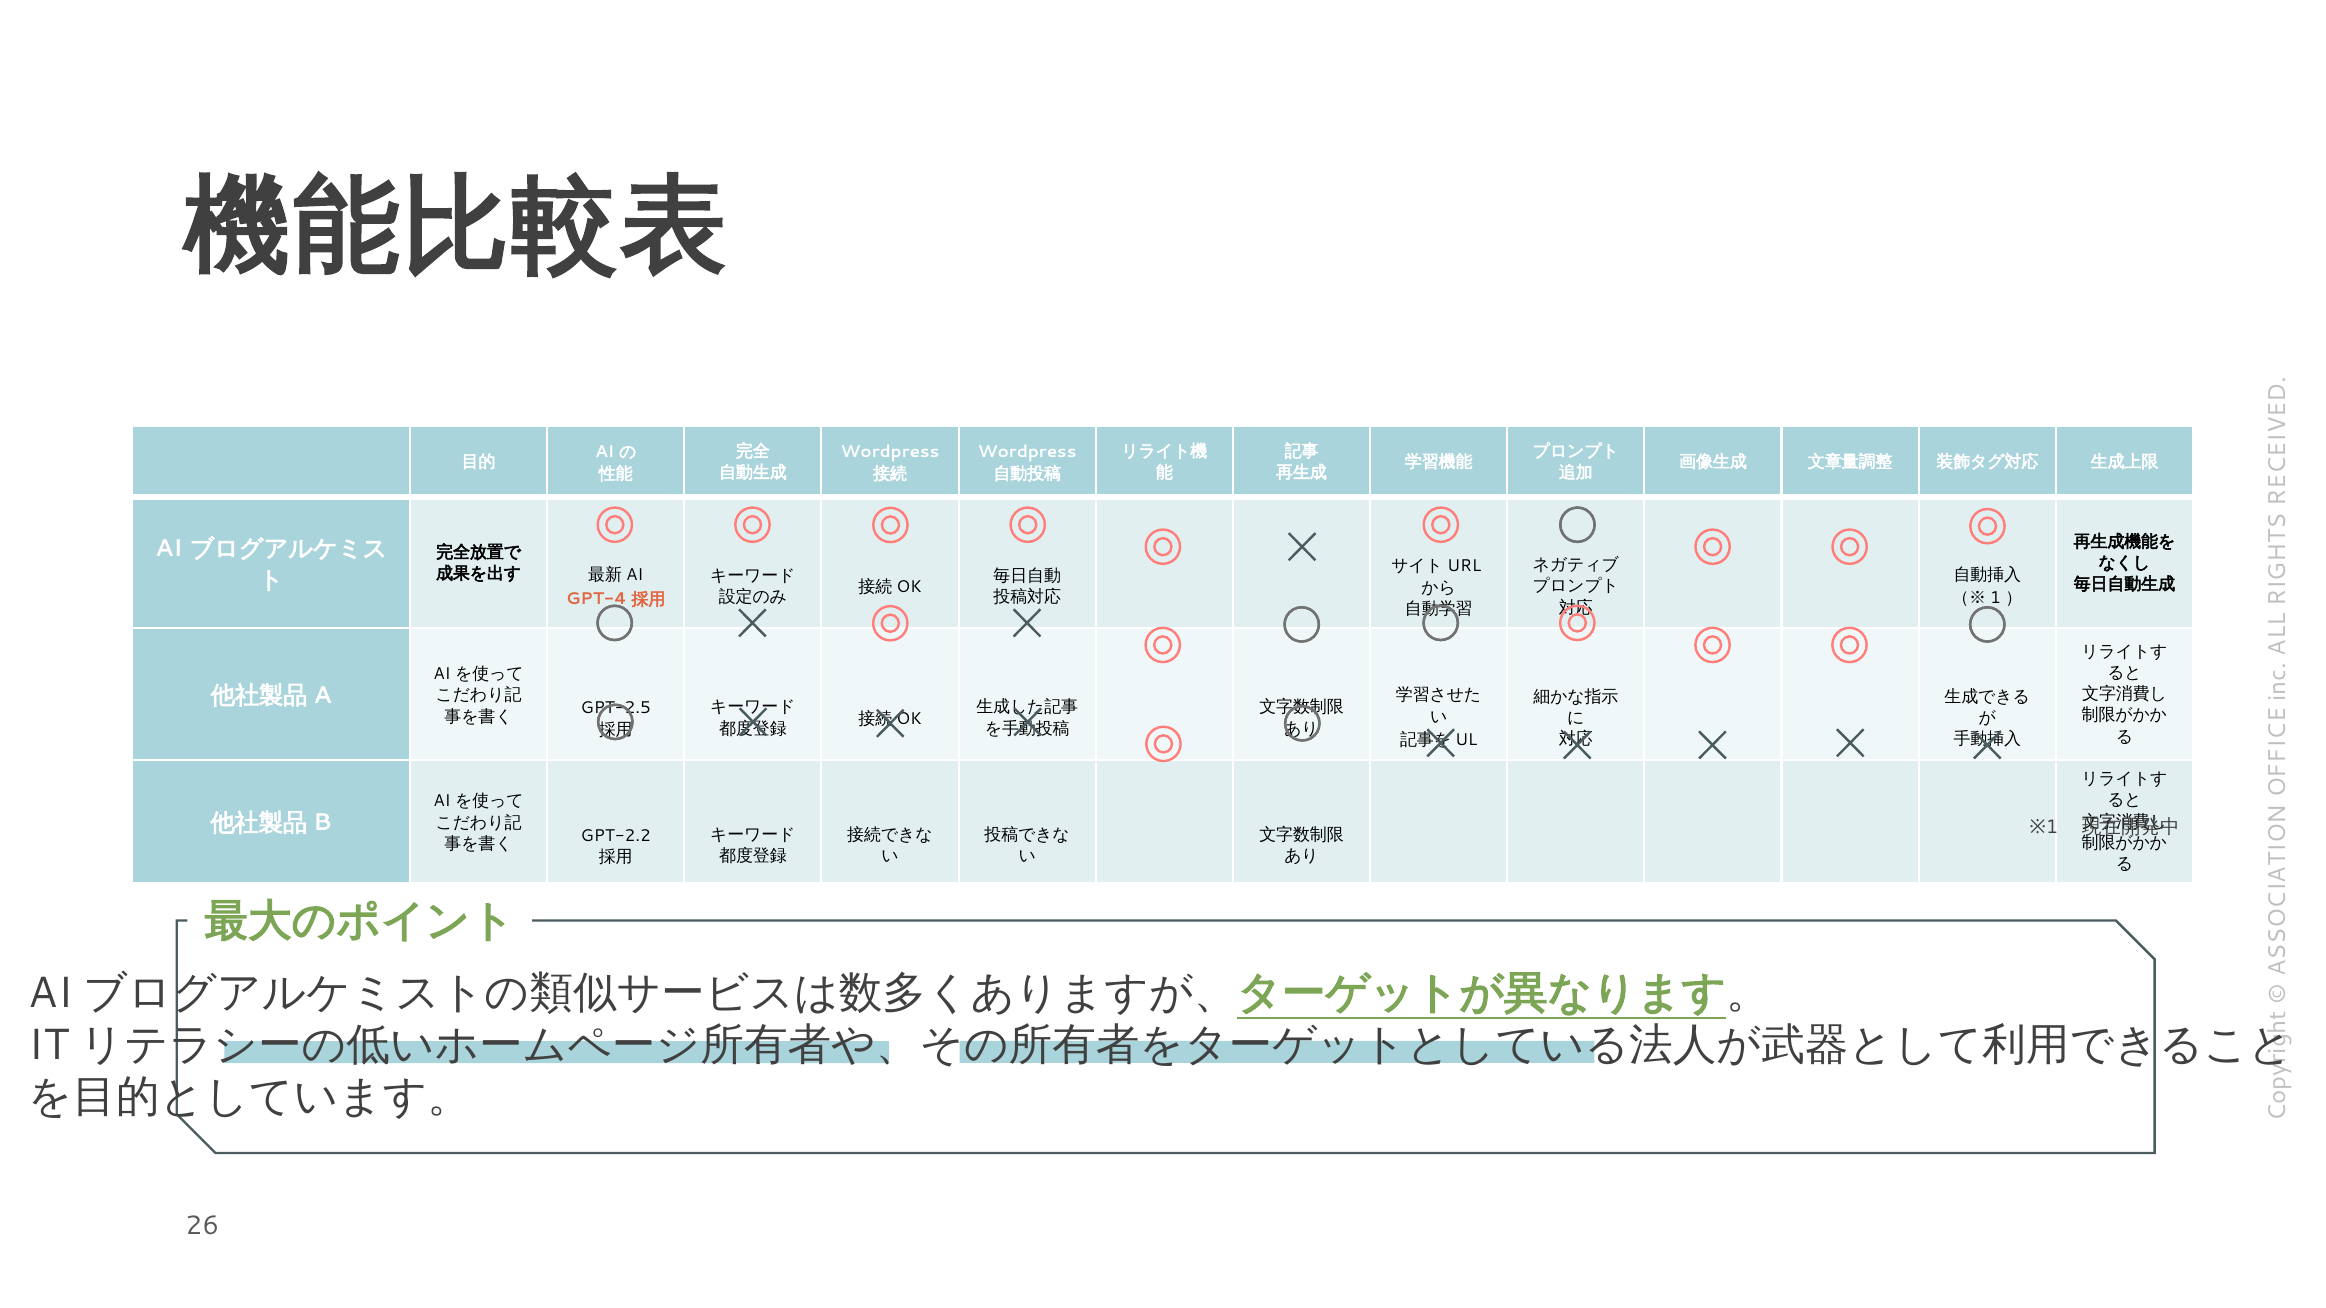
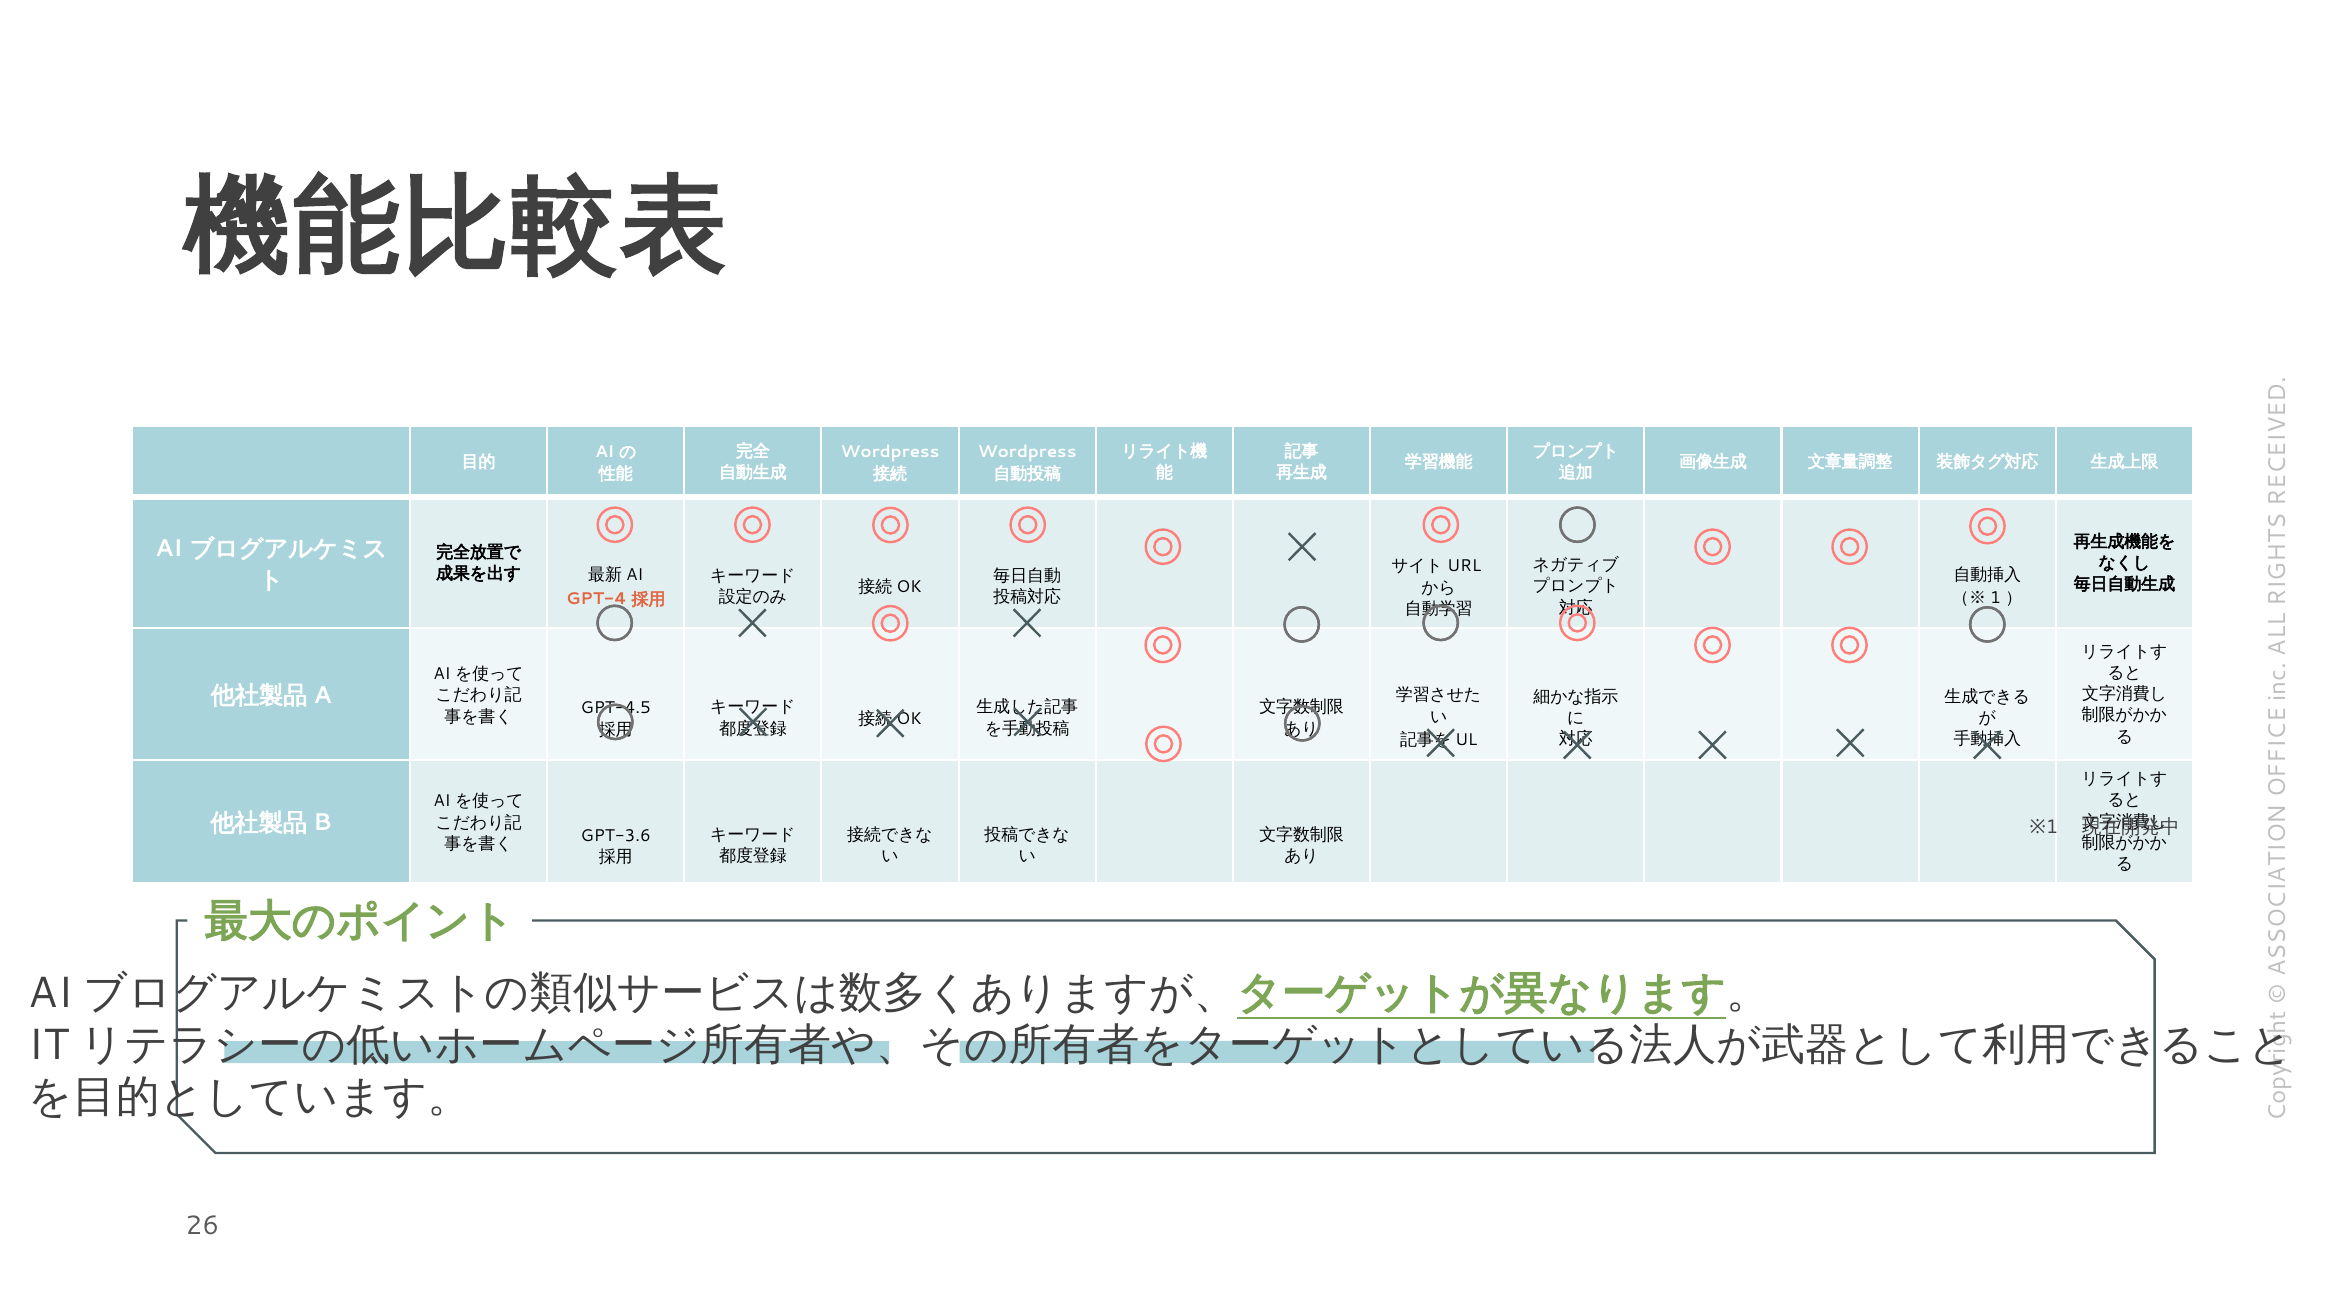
GPT-2.5: GPT-2.5 -> GPT-4.5 (616, 708)
GPT-2.2: GPT-2.2 -> GPT-3.6 (616, 836)
